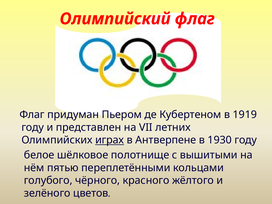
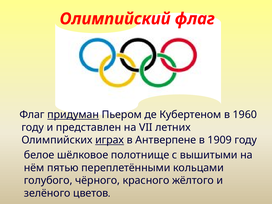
придуман underline: none -> present (73, 115)
1919: 1919 -> 1960 (245, 115)
1930: 1930 -> 1909 (220, 140)
